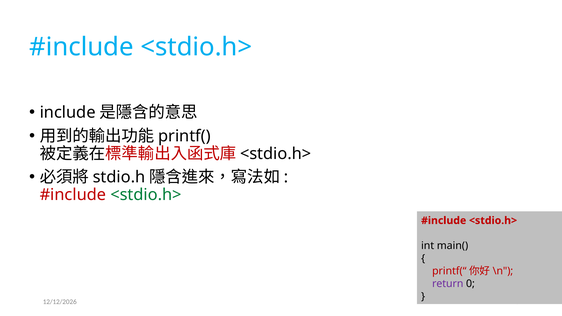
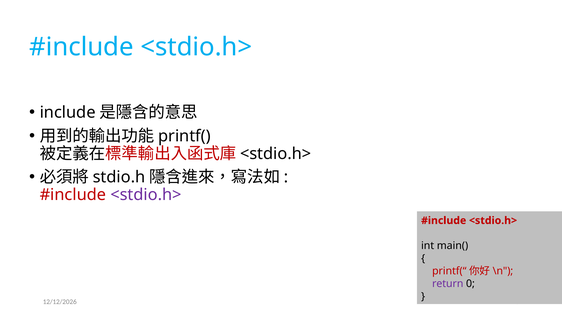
<stdio.h> colour: green -> purple (146, 195)
